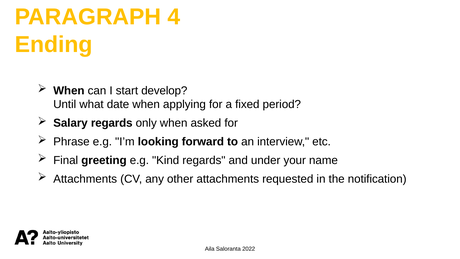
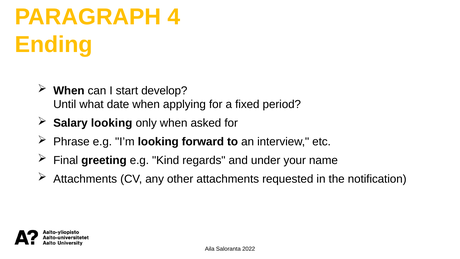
Salary regards: regards -> looking (112, 123)
